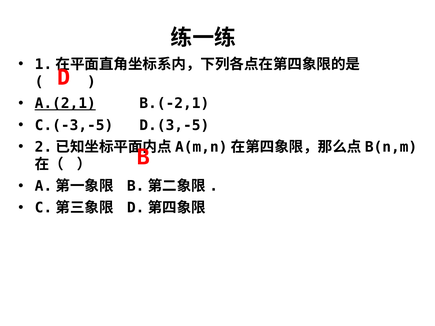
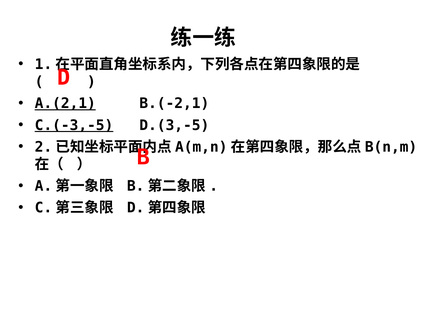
C.(-3,-5 underline: none -> present (74, 125)
